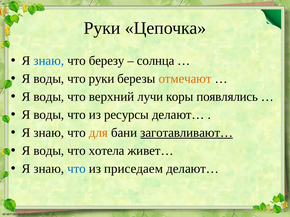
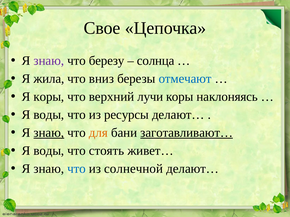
Руки: Руки -> Свое (102, 28)
знаю colour: blue -> purple (49, 61)
воды: воды -> жила (49, 79)
что руки: руки -> вниз (101, 79)
отмечают colour: orange -> blue (185, 79)
воды: воды -> коры (49, 97)
появлялись: появлялись -> наклоняясь (227, 97)
знаю underline: none -> present (49, 133)
хотела: хотела -> стоять (107, 151)
приседаем: приседаем -> солнечной (134, 169)
